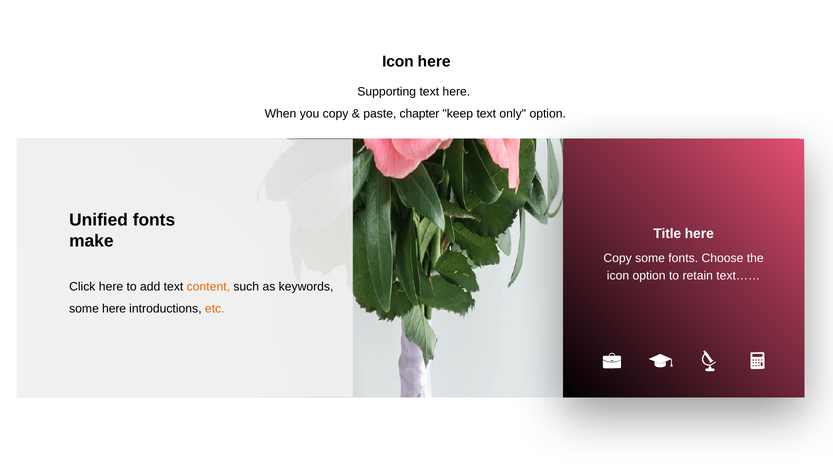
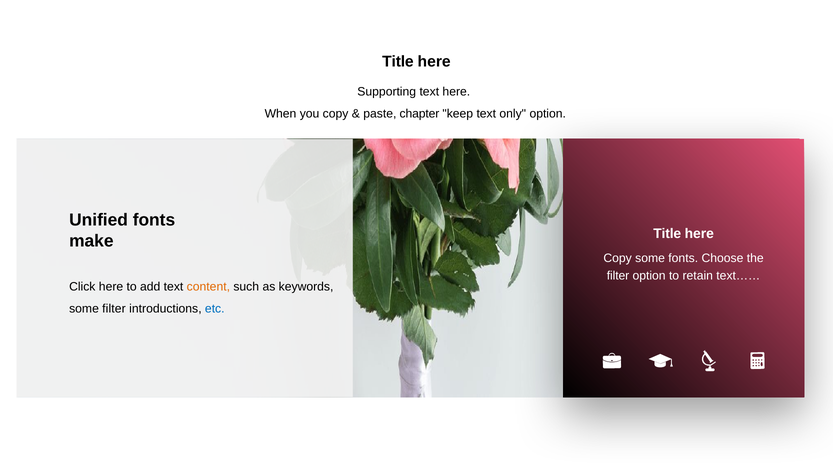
Icon: Icon -> Title (398, 62)
icon: icon -> filter (618, 276)
some here: here -> filter (114, 308)
etc colour: orange -> blue (215, 308)
